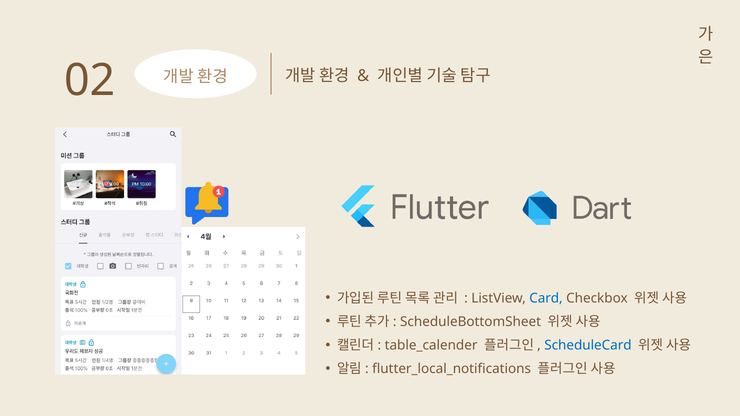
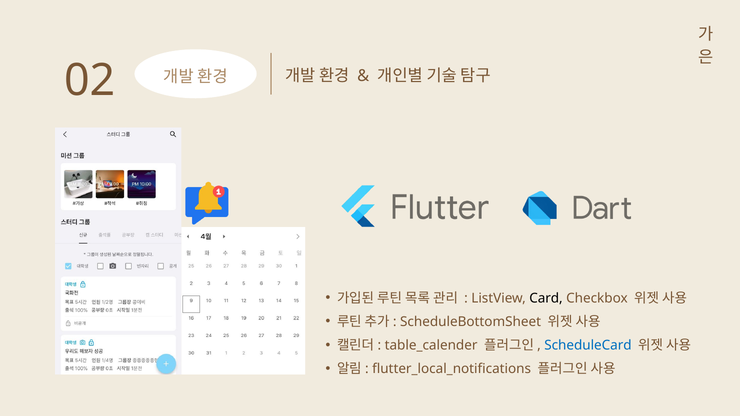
Card colour: blue -> black (546, 298)
